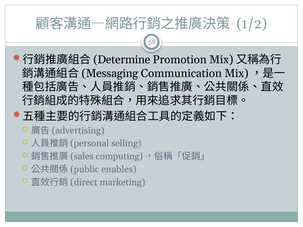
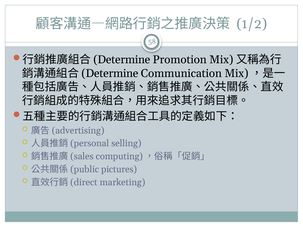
Messaging: Messaging -> Determine (110, 73)
enables: enables -> pictures (119, 169)
